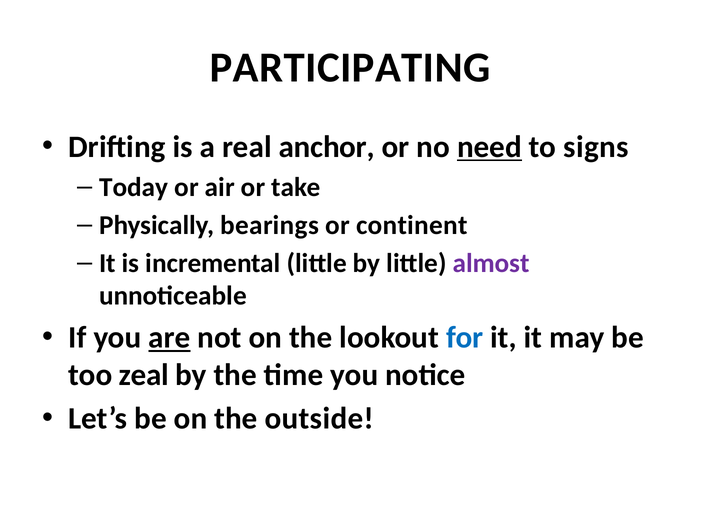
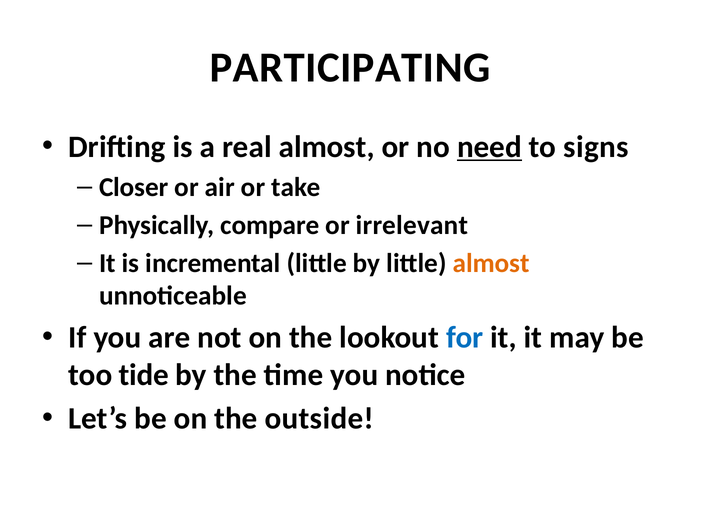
real anchor: anchor -> almost (327, 147)
Today: Today -> Closer (134, 187)
bearings: bearings -> compare (270, 226)
continent: continent -> irrelevant (412, 226)
almost colour: purple -> orange (491, 264)
are underline: present -> none (169, 338)
zeal: zeal -> tide (144, 375)
